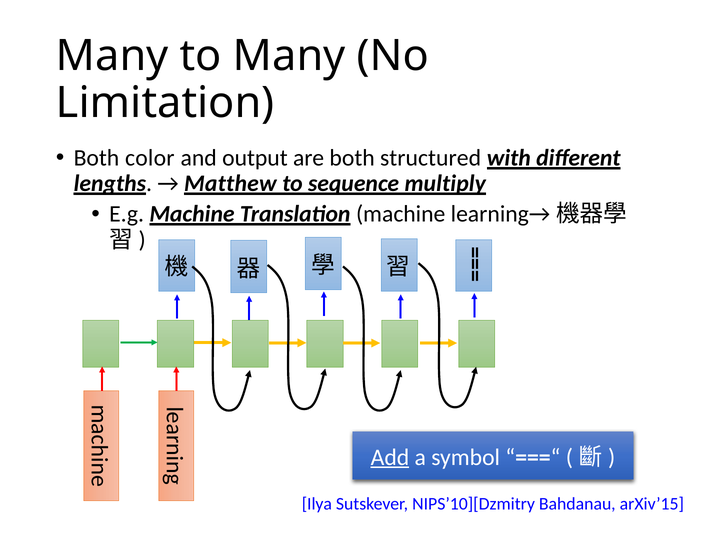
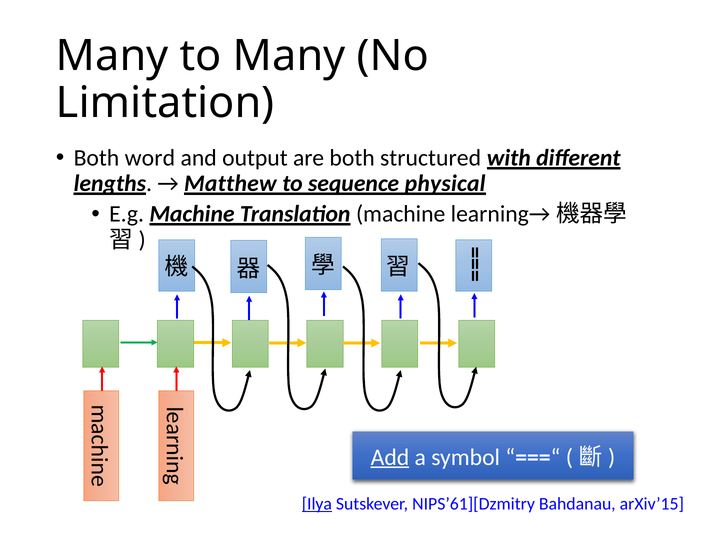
color: color -> word (150, 158)
multiply: multiply -> physical (445, 183)
Ilya underline: none -> present (317, 503)
NIPS’10][Dzmitry: NIPS’10][Dzmitry -> NIPS’61][Dzmitry (474, 503)
